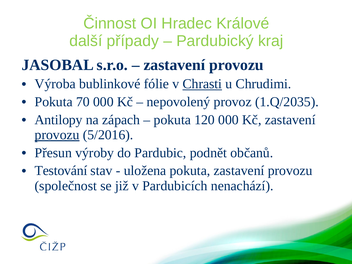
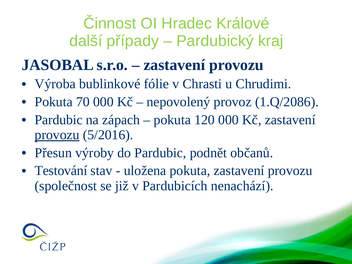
Chrasti underline: present -> none (202, 84)
1.Q/2035: 1.Q/2035 -> 1.Q/2086 (287, 102)
Antilopy: Antilopy -> Pardubic (59, 120)
